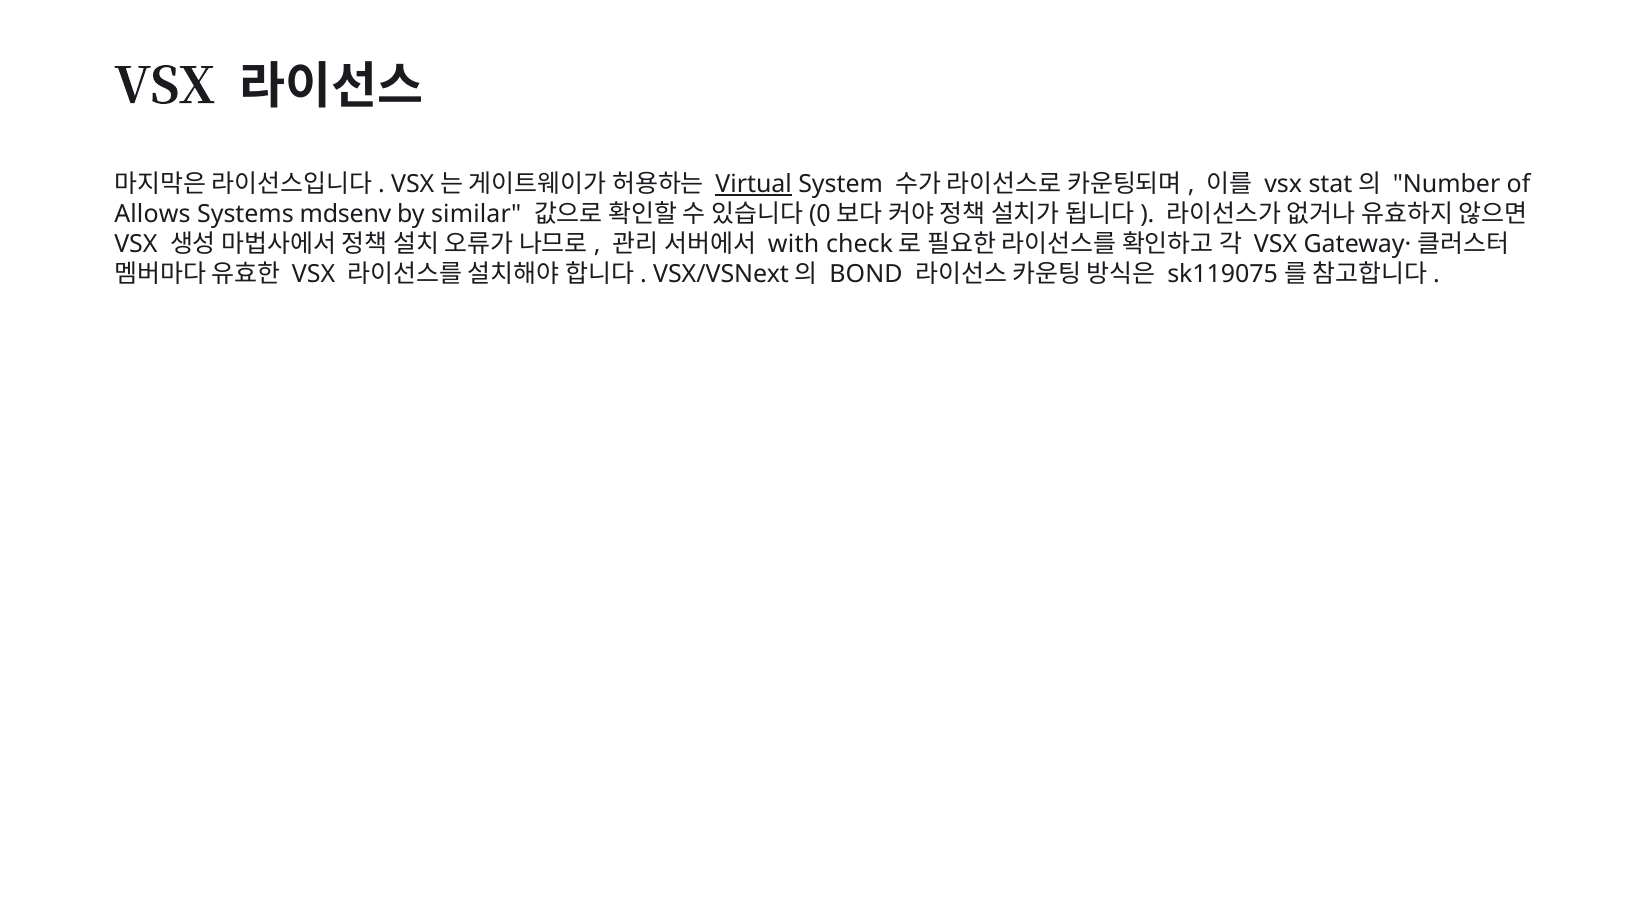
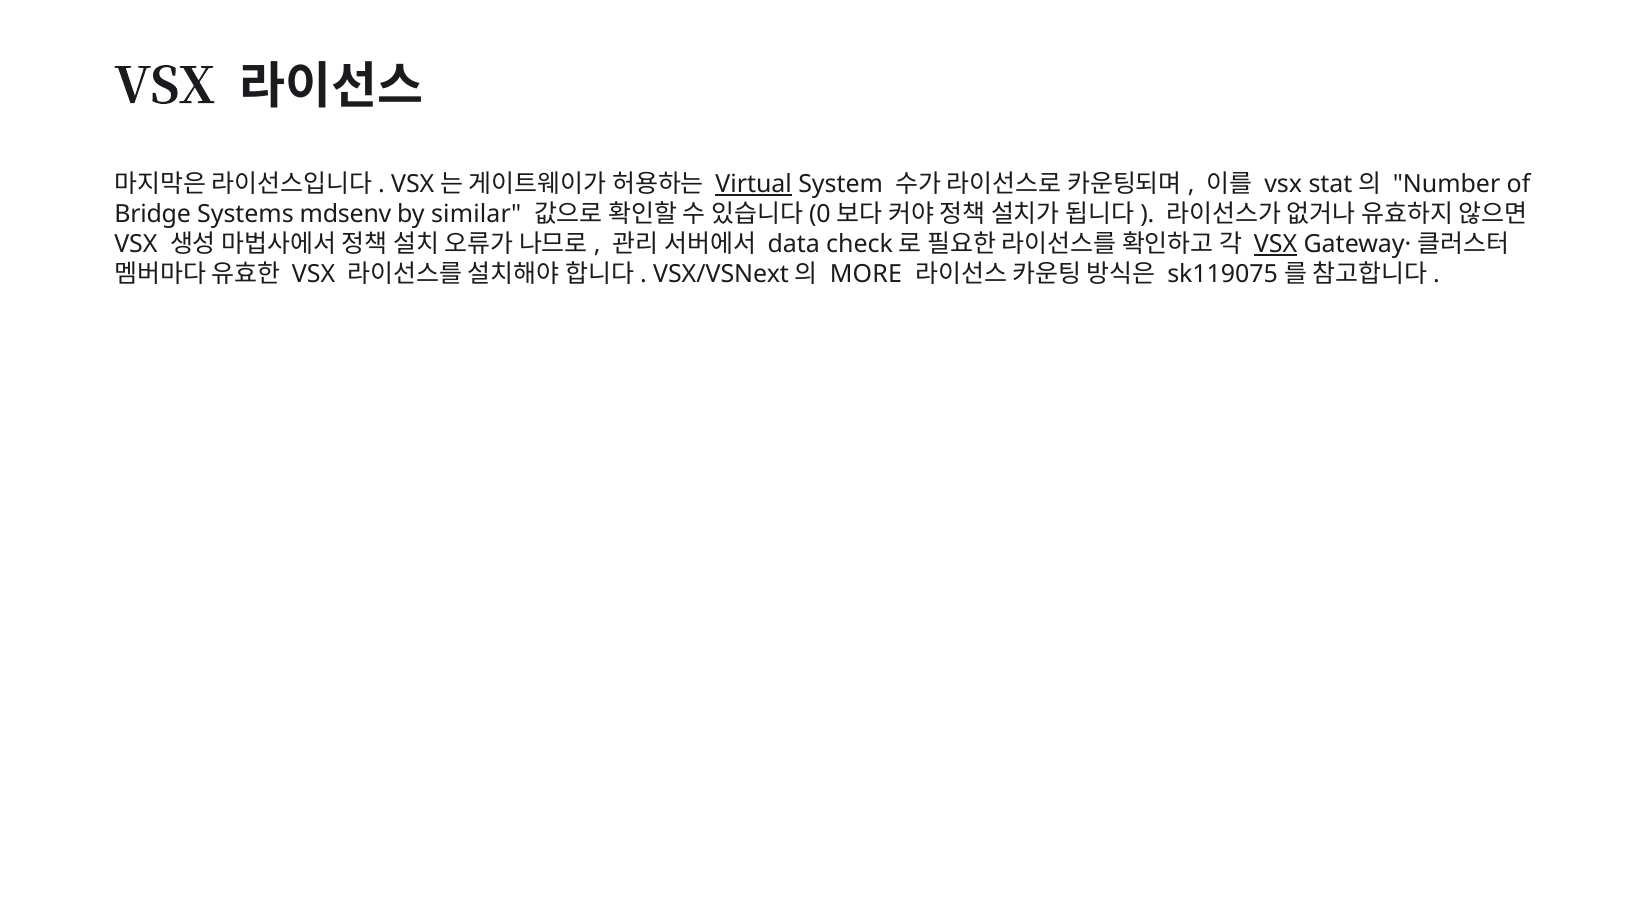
Allows: Allows -> Bridge (153, 214)
with: with -> data (794, 244)
VSX underline: none -> present (1276, 244)
BOND: BOND -> MORE (866, 274)
